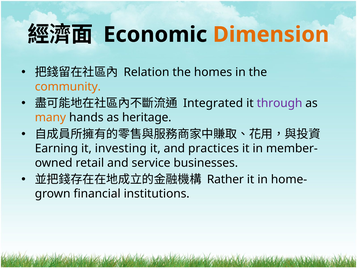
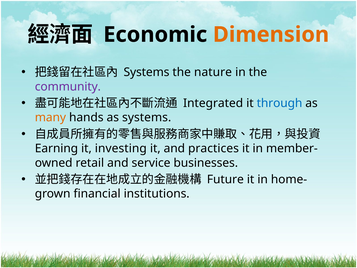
Relation: Relation -> Systems (147, 72)
homes: homes -> nature (213, 72)
community colour: orange -> purple (68, 87)
through colour: purple -> blue (280, 103)
as heritage: heritage -> systems (147, 117)
Rather: Rather -> Future (225, 179)
